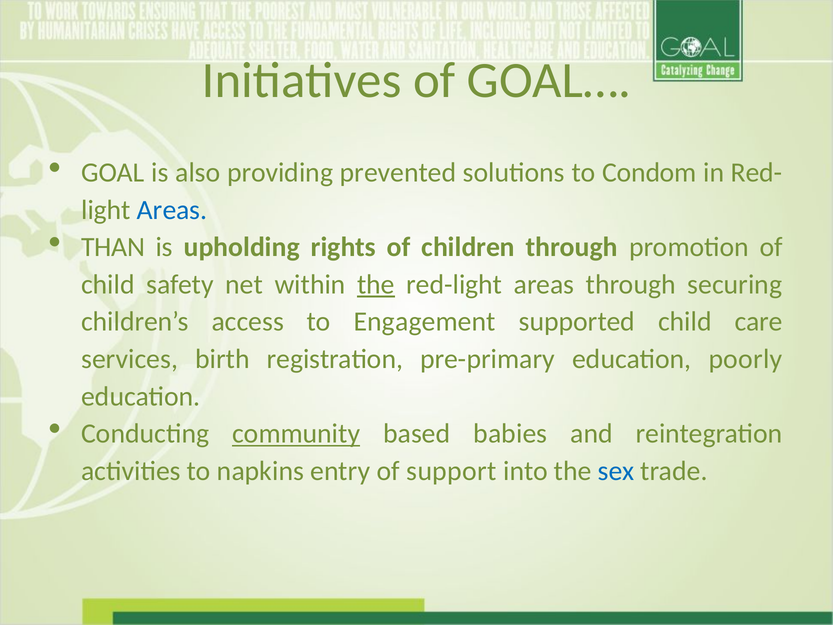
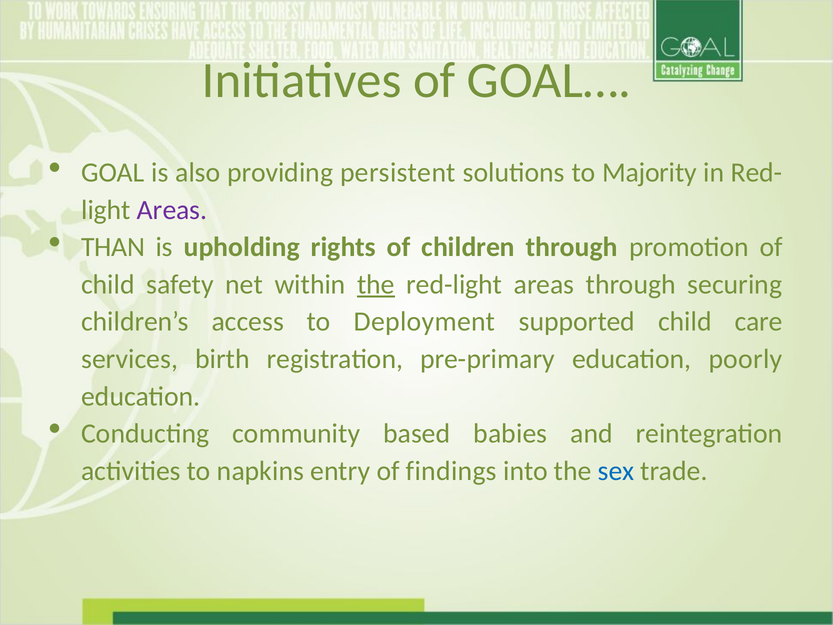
prevented: prevented -> persistent (398, 173)
Condom: Condom -> Majority (649, 173)
Areas colour: blue -> purple (172, 210)
Engagement: Engagement -> Deployment (425, 322)
community underline: present -> none (296, 434)
support: support -> findings (451, 471)
